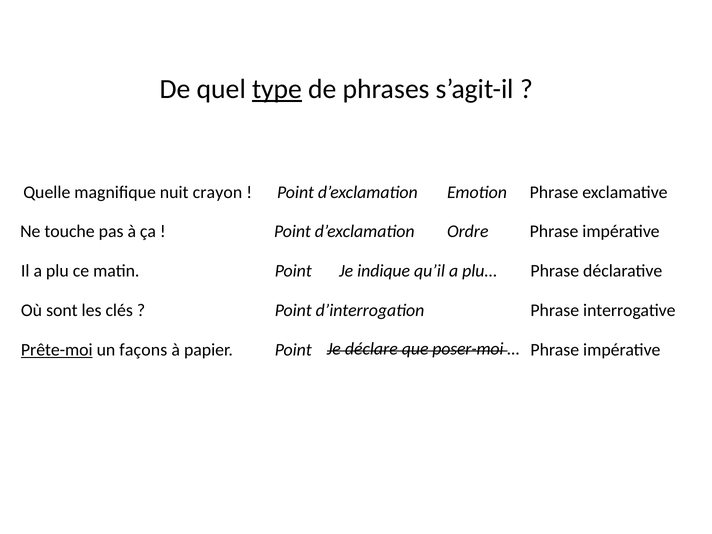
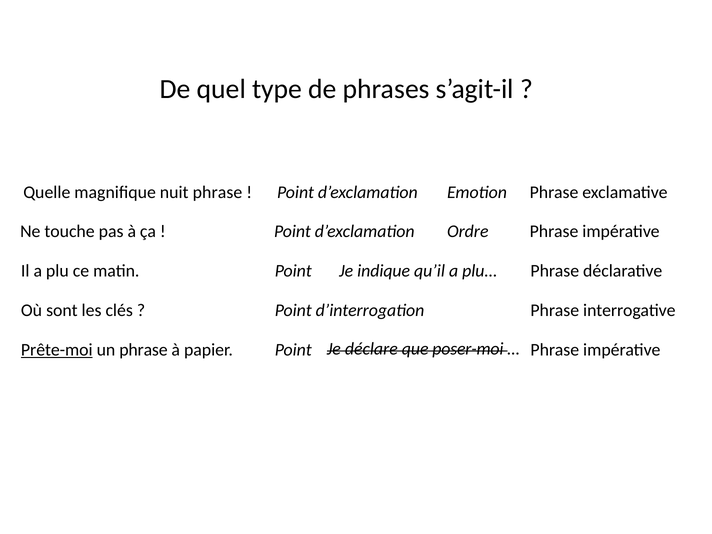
type underline: present -> none (277, 89)
nuit crayon: crayon -> phrase (217, 192)
un façons: façons -> phrase (143, 350)
